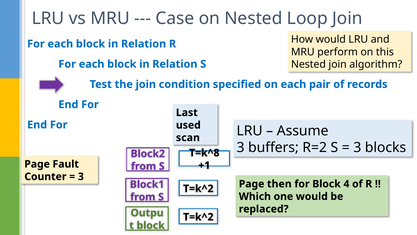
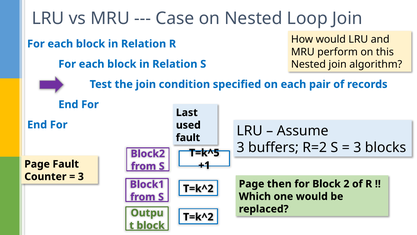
scan: scan -> fault (188, 137)
T=k^8: T=k^8 -> T=k^5 (204, 153)
4: 4 -> 2 (346, 184)
